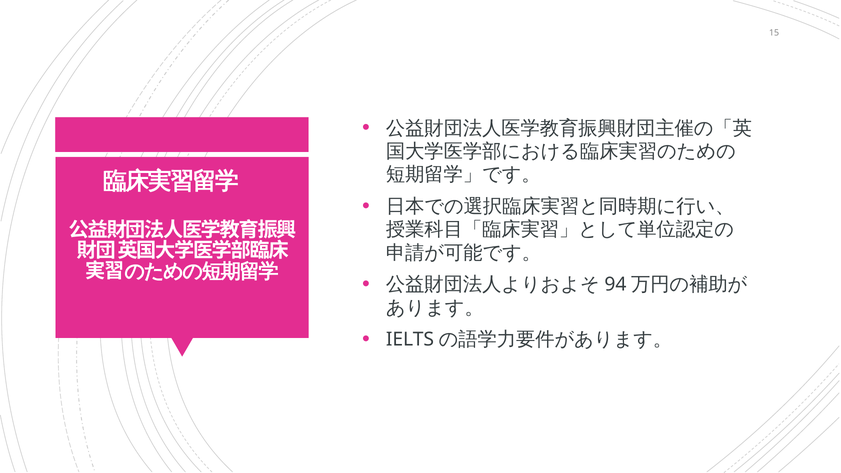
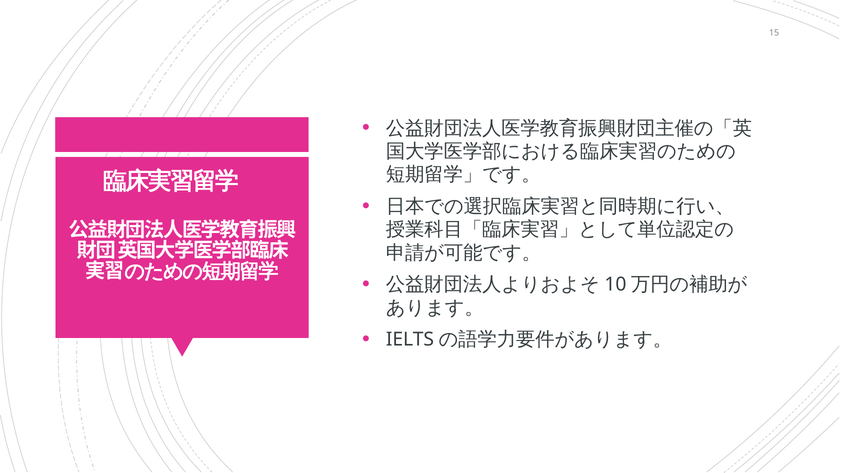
94: 94 -> 10 (615, 285)
